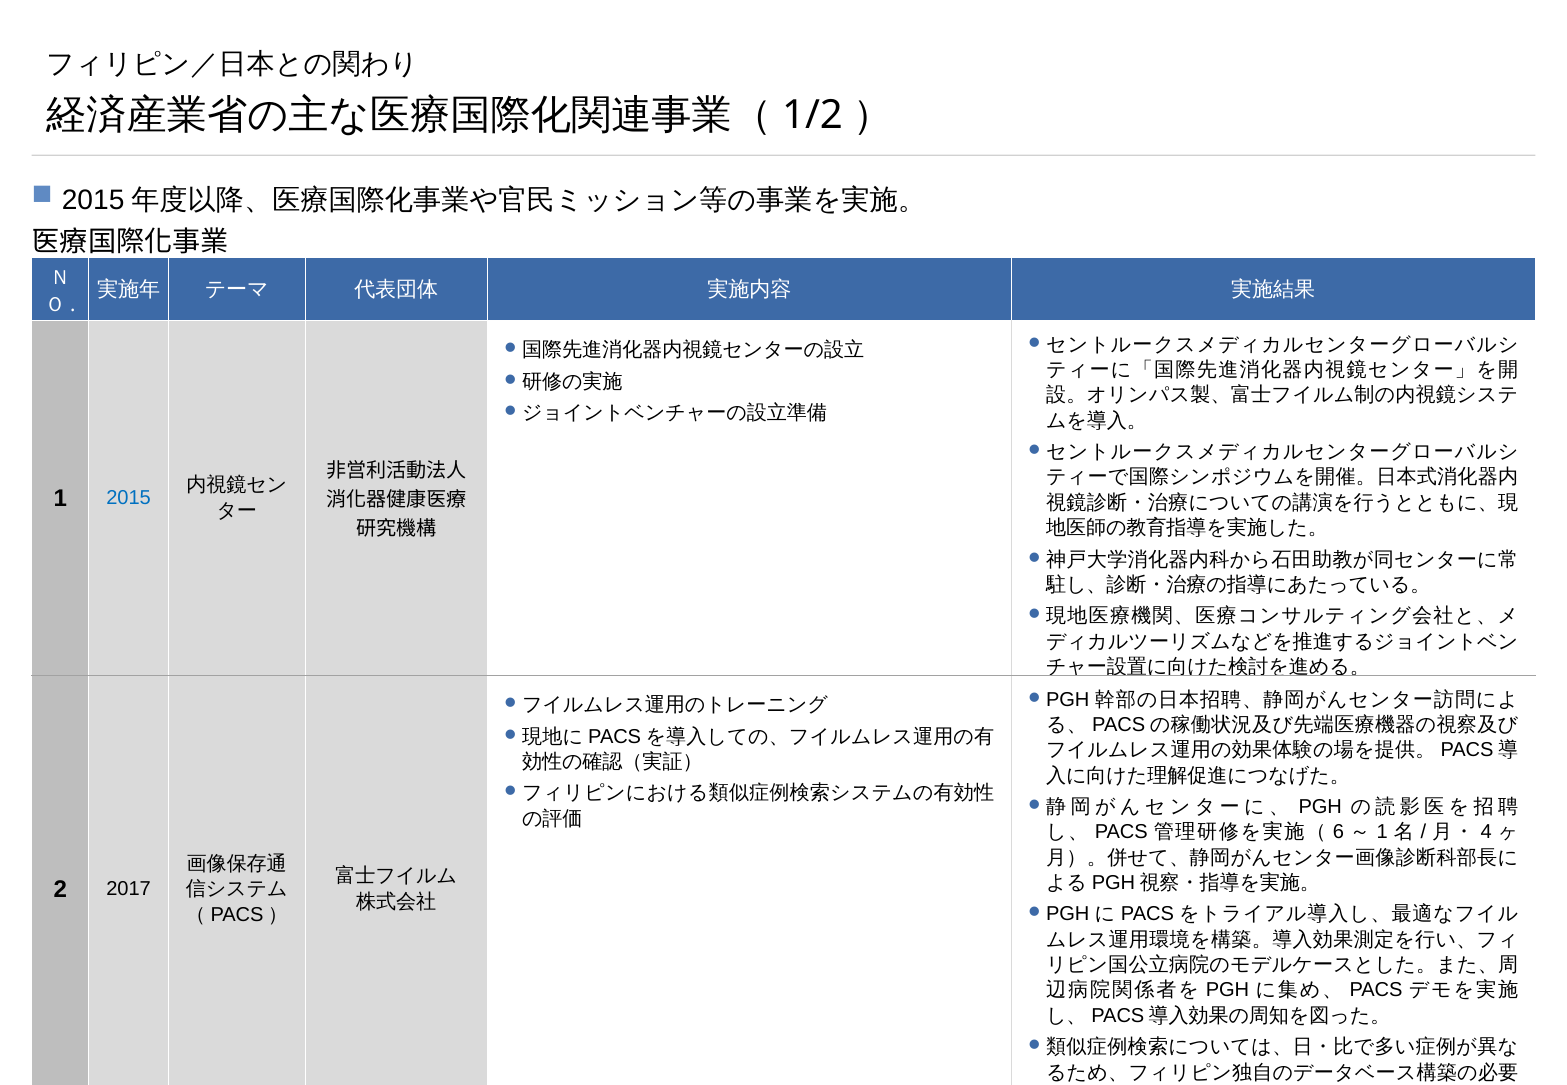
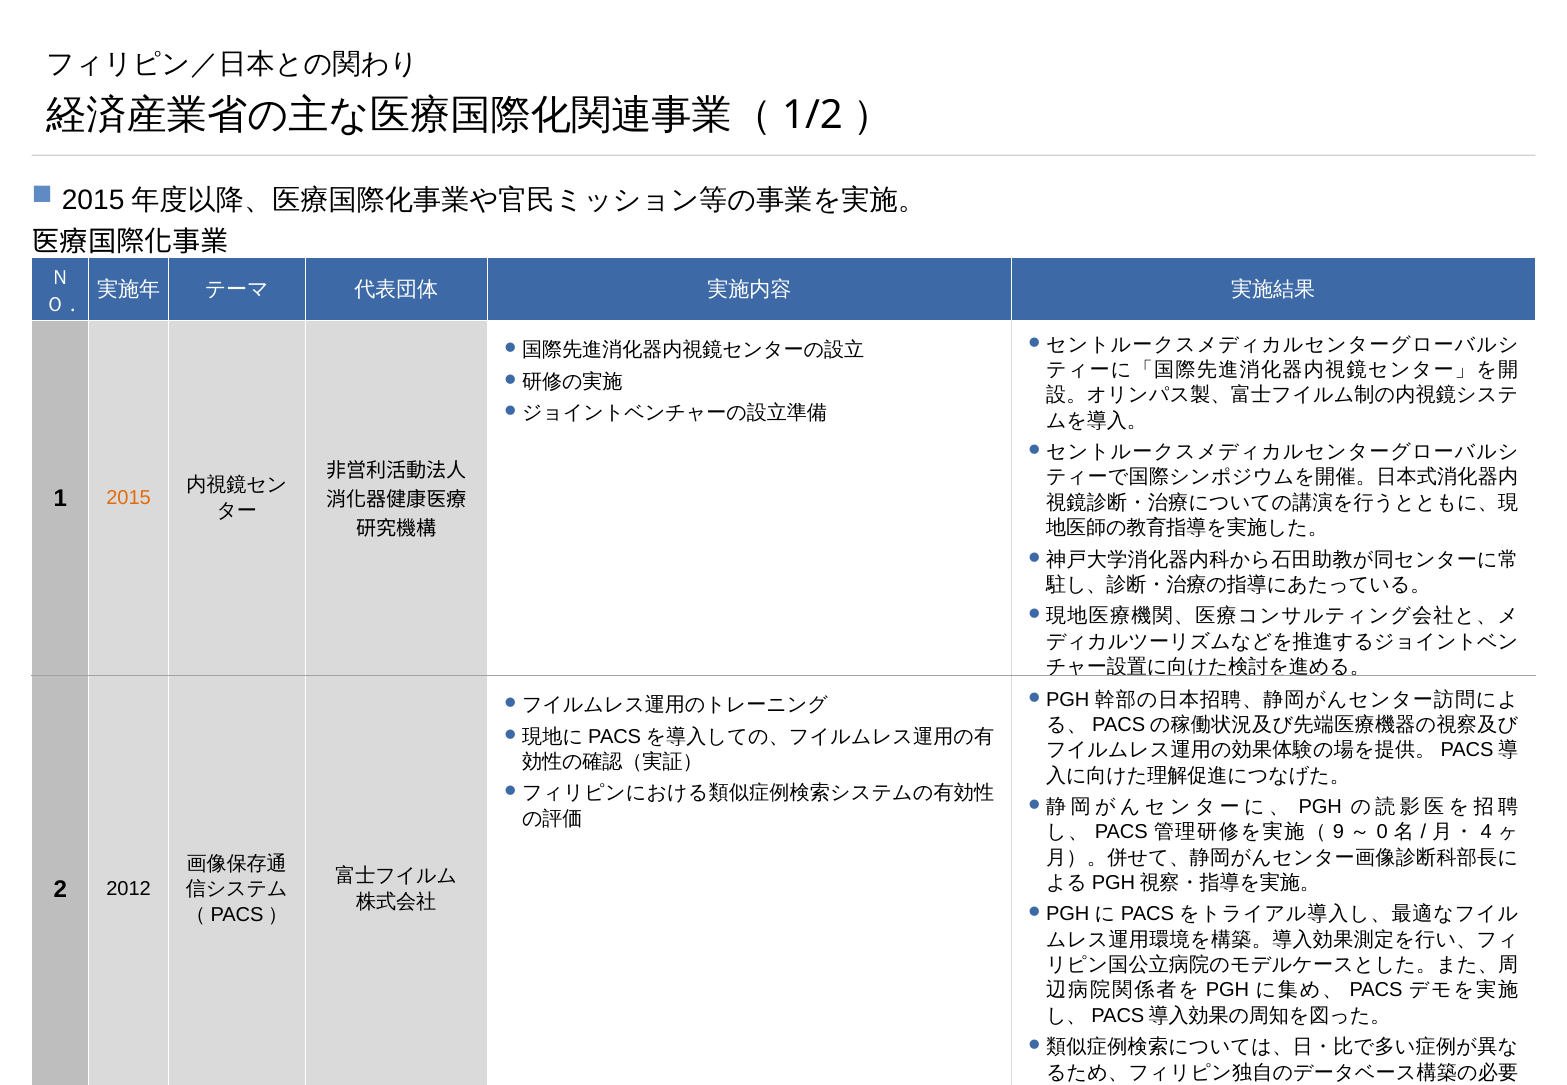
2015 colour: blue -> orange (129, 498)
6: 6 -> 9 (1338, 832)
1: 1 -> 0 (1382, 832)
2017: 2017 -> 2012 (129, 889)
